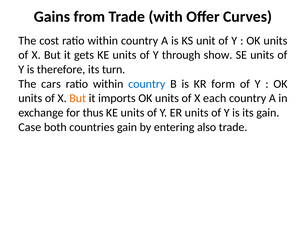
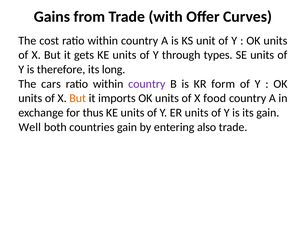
show: show -> types (218, 55)
turn: turn -> long (114, 70)
country colour: blue -> purple (147, 84)
each: each -> food (215, 99)
Case: Case -> Well (30, 127)
